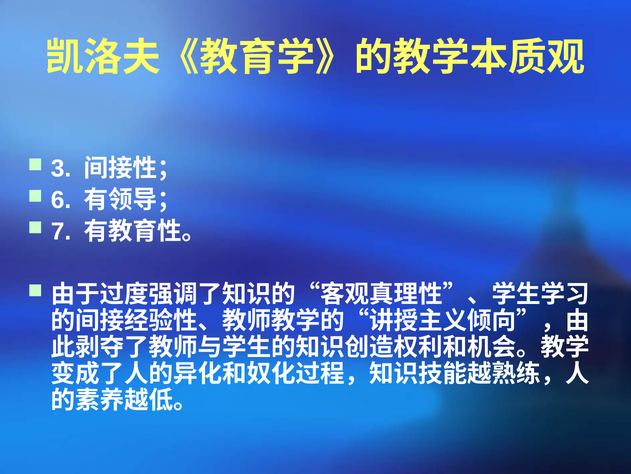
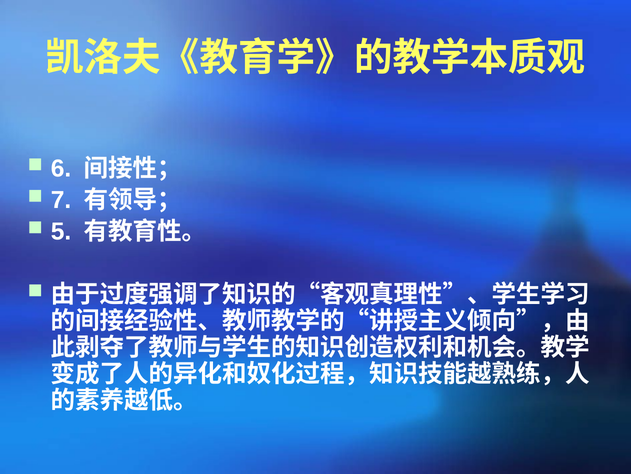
3: 3 -> 6 (61, 168)
6: 6 -> 7 (61, 200)
7: 7 -> 5 (61, 231)
